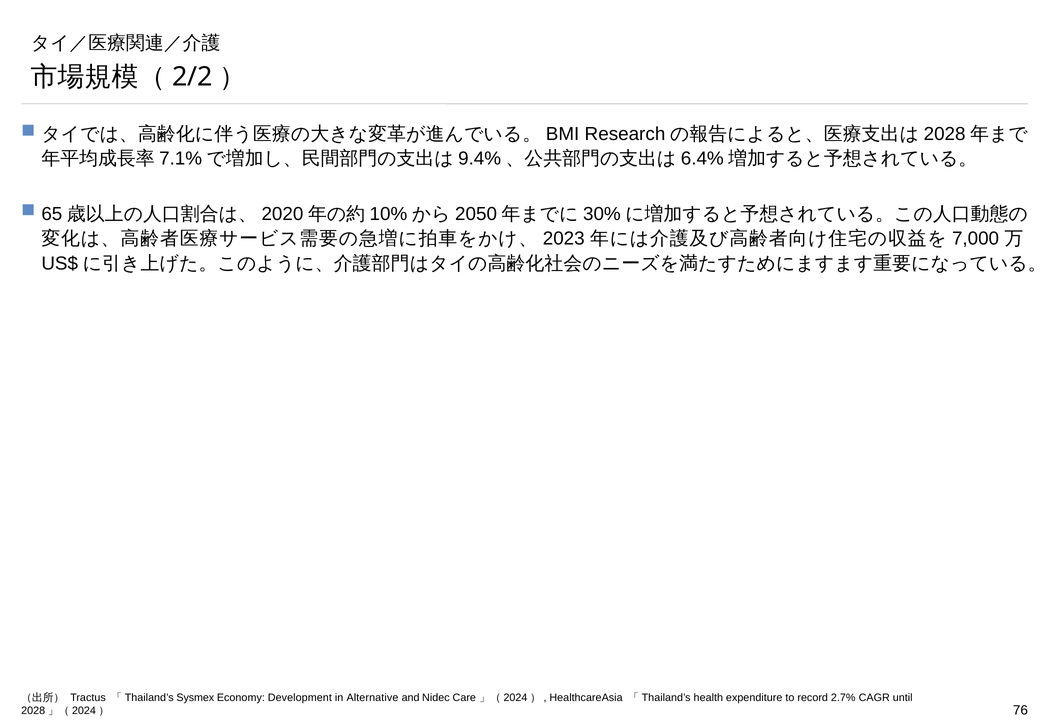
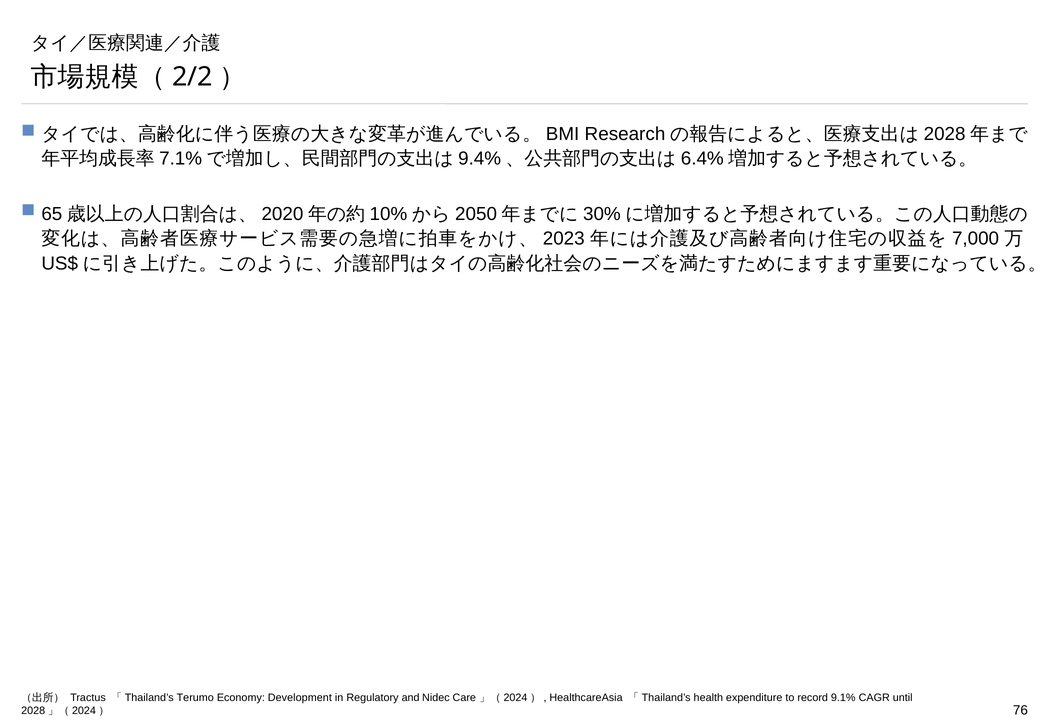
Sysmex: Sysmex -> Terumo (195, 698)
Alternative: Alternative -> Regulatory (372, 698)
2.7%: 2.7% -> 9.1% (843, 698)
